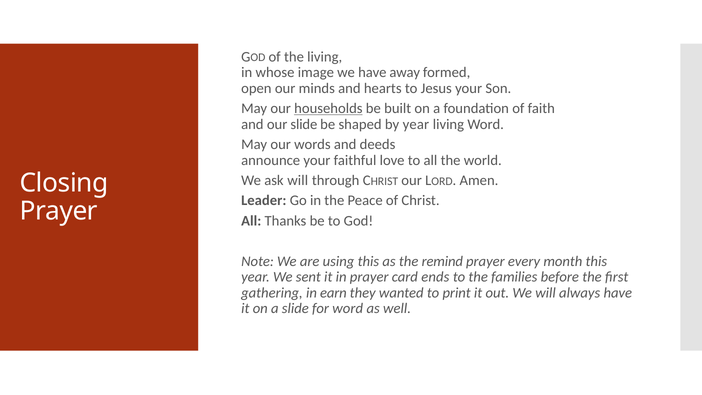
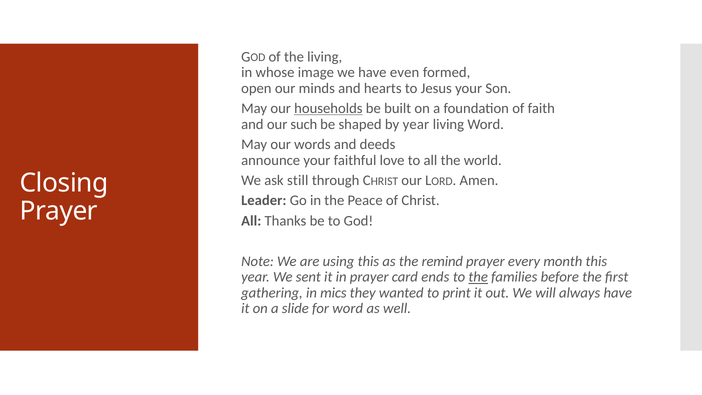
away: away -> even (405, 72)
our slide: slide -> such (304, 124)
ask will: will -> still (298, 180)
the underline: none -> present (478, 277)
earn: earn -> mics (333, 293)
